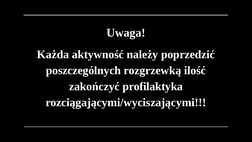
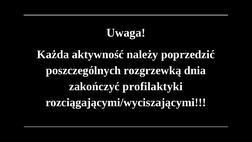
ilość: ilość -> dnia (195, 70)
profilaktyka: profilaktyka -> profilaktyki (153, 86)
